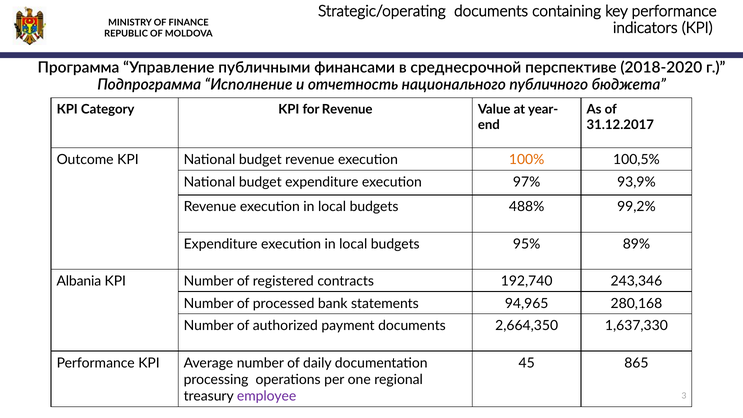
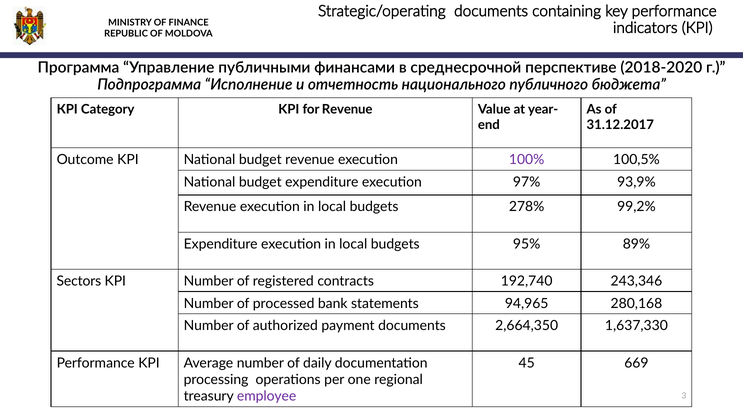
100% colour: orange -> purple (527, 160)
488%: 488% -> 278% (527, 207)
Albania: Albania -> Sectors (79, 281)
865: 865 -> 669 (636, 363)
